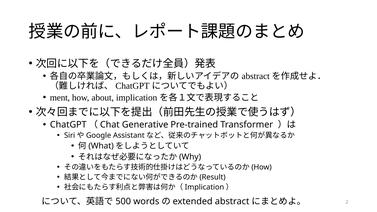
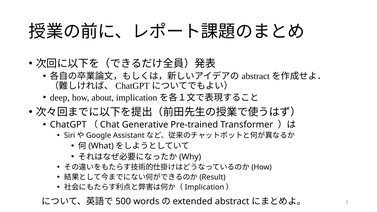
ment: ment -> deep (60, 98)
